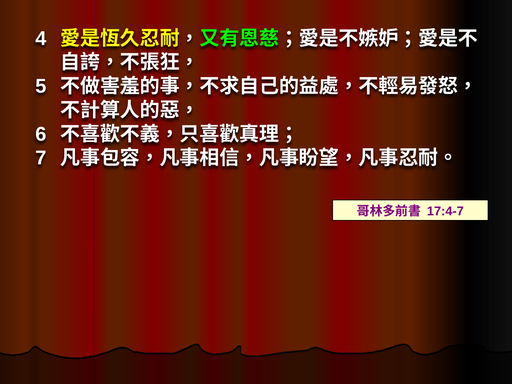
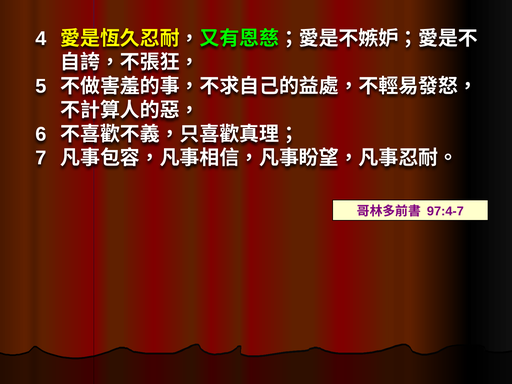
17:4-7: 17:4-7 -> 97:4-7 (445, 211)
